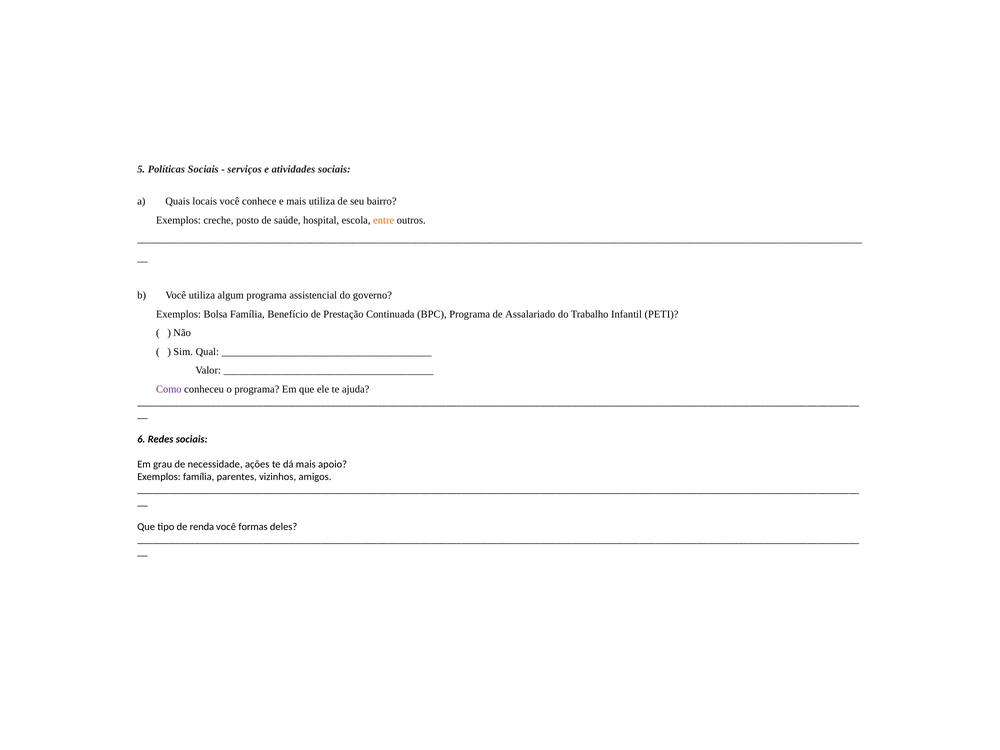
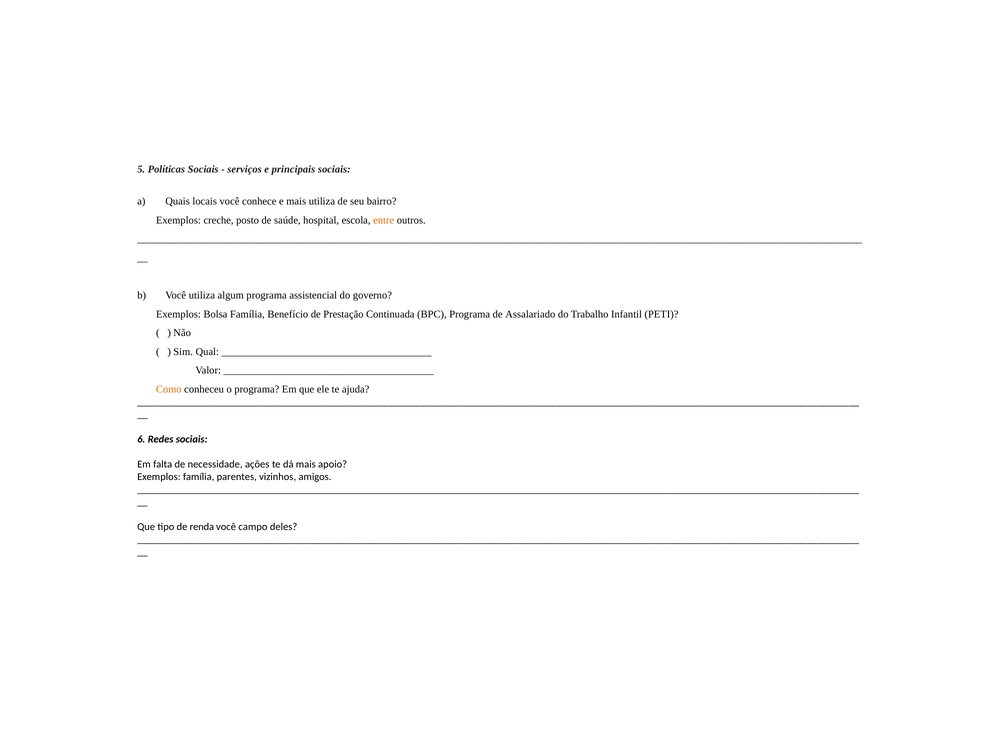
atividades: atividades -> principais (293, 169)
Como colour: purple -> orange (169, 389)
grau: grau -> falta (163, 464)
formas: formas -> campo (253, 527)
